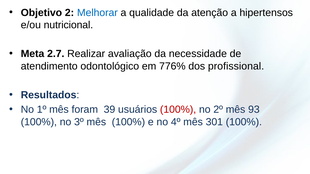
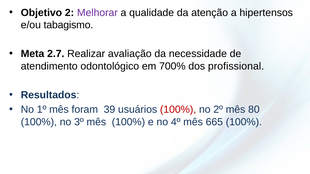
Melhorar colour: blue -> purple (97, 13)
nutricional: nutricional -> tabagismo (68, 25)
776%: 776% -> 700% (172, 66)
93: 93 -> 80 (254, 110)
301: 301 -> 665 (214, 122)
